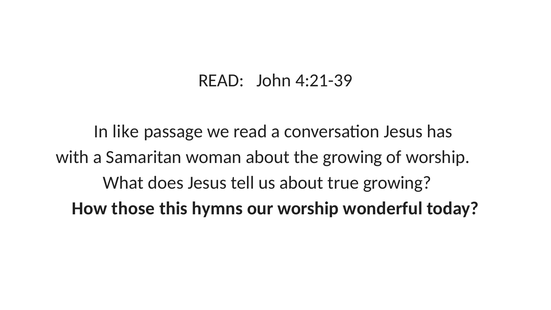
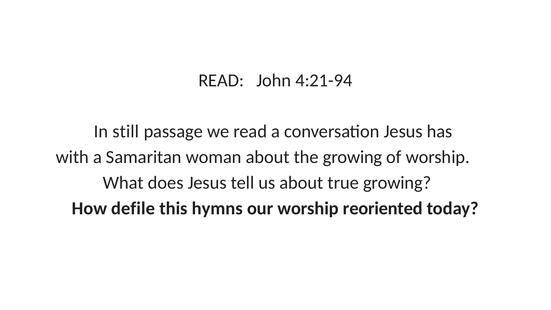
4:21-39: 4:21-39 -> 4:21-94 (324, 80)
like: like -> still (126, 131)
those: those -> defile (133, 208)
wonderful: wonderful -> reoriented (383, 208)
